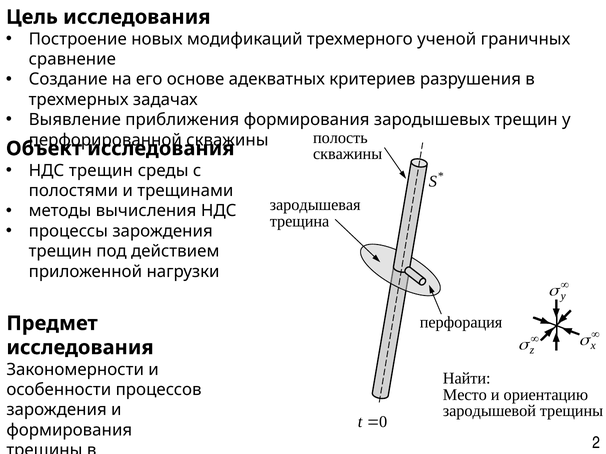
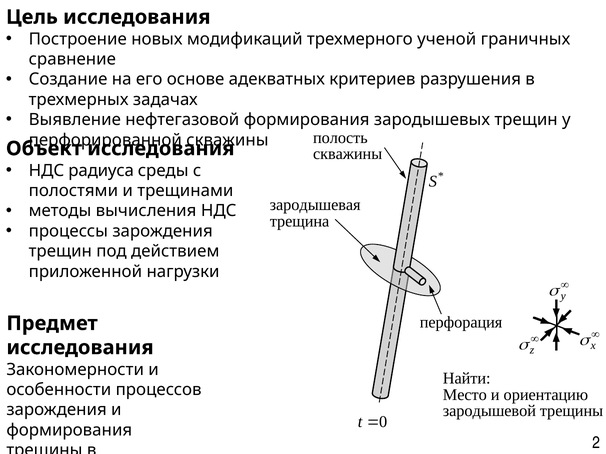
приближения: приближения -> нефтегазовой (182, 120)
НДС трещин: трещин -> радиуса (101, 171)
